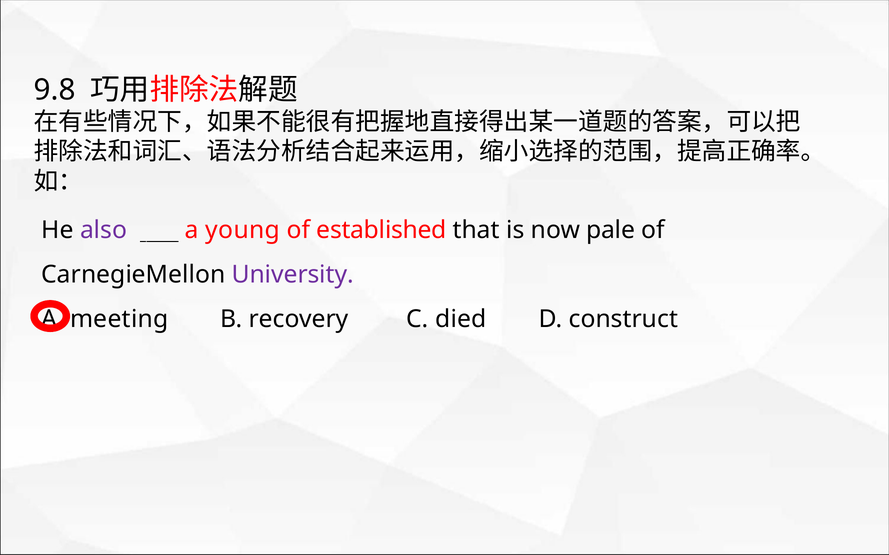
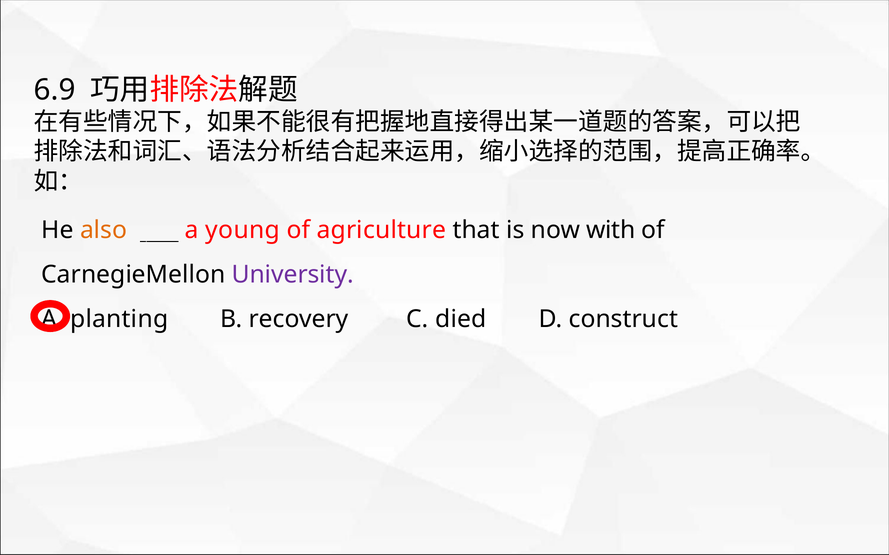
9.8: 9.8 -> 6.9 (55, 90)
also colour: purple -> orange (104, 230)
established: established -> agriculture (381, 230)
pale: pale -> with (611, 230)
meeting: meeting -> planting (119, 319)
